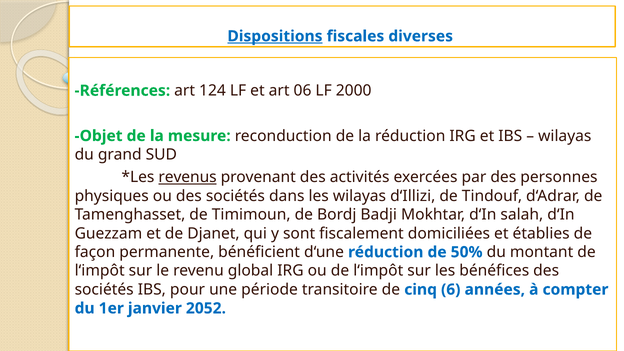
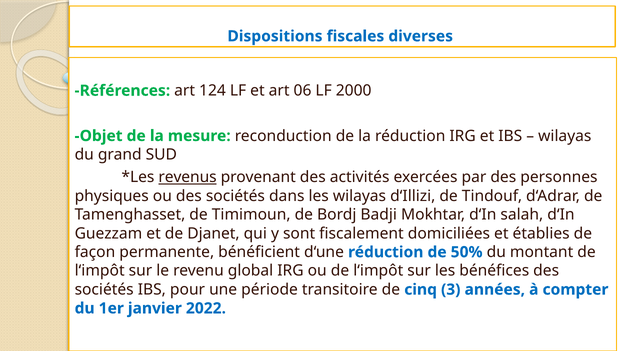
Dispositions underline: present -> none (275, 36)
6: 6 -> 3 (451, 290)
2052: 2052 -> 2022 (206, 308)
